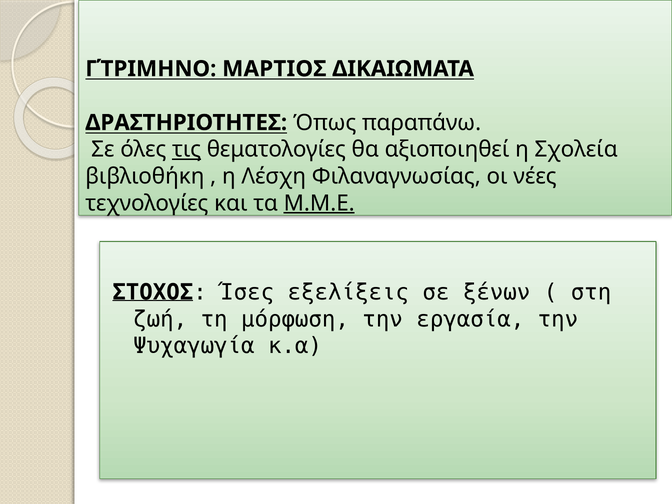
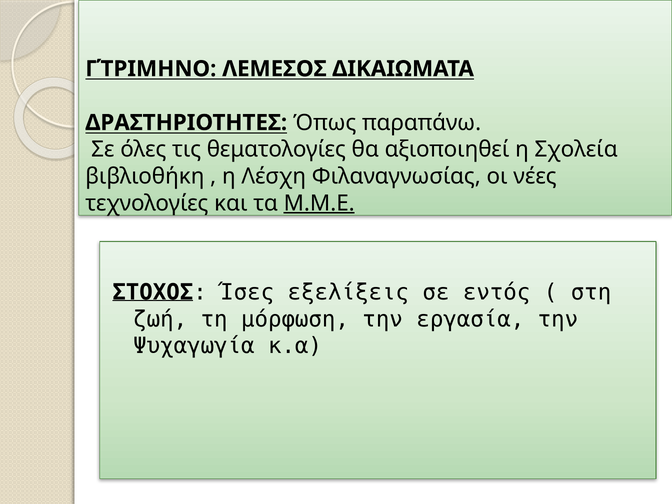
ΜΑΡΤΙΟΣ: ΜΑΡΤΙΟΣ -> ΛΕΜΕΣΟΣ (274, 69)
τις underline: present -> none (187, 149)
ξένων: ξένων -> εντός (497, 292)
